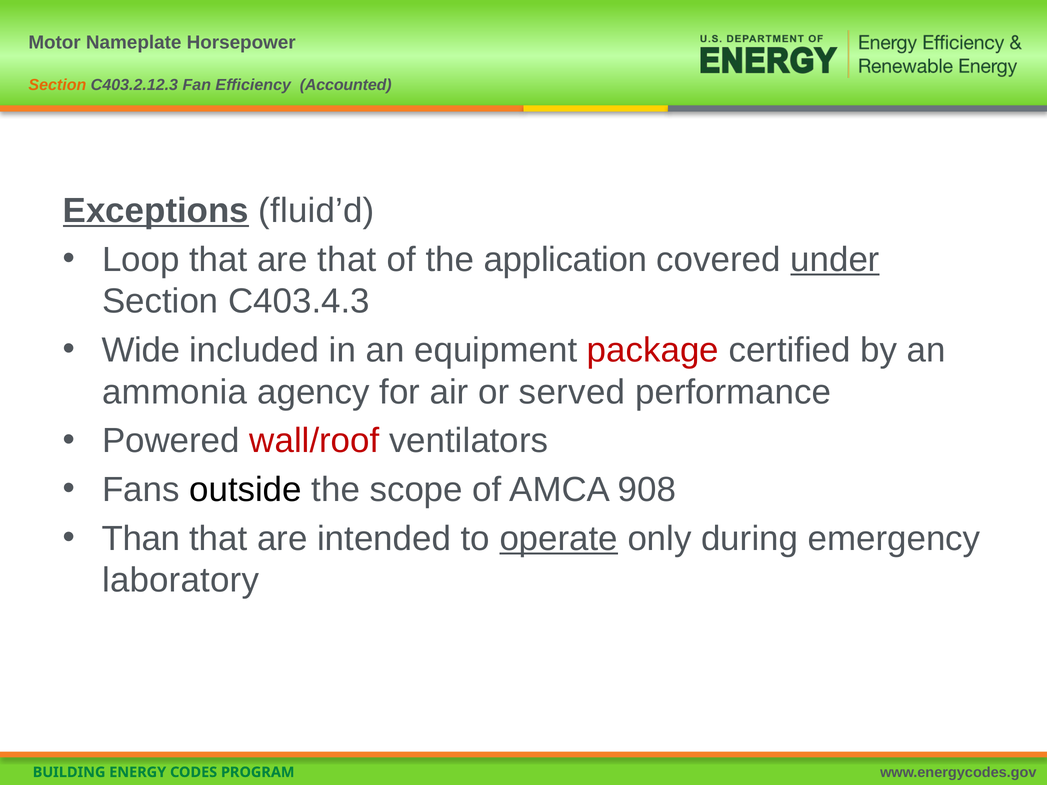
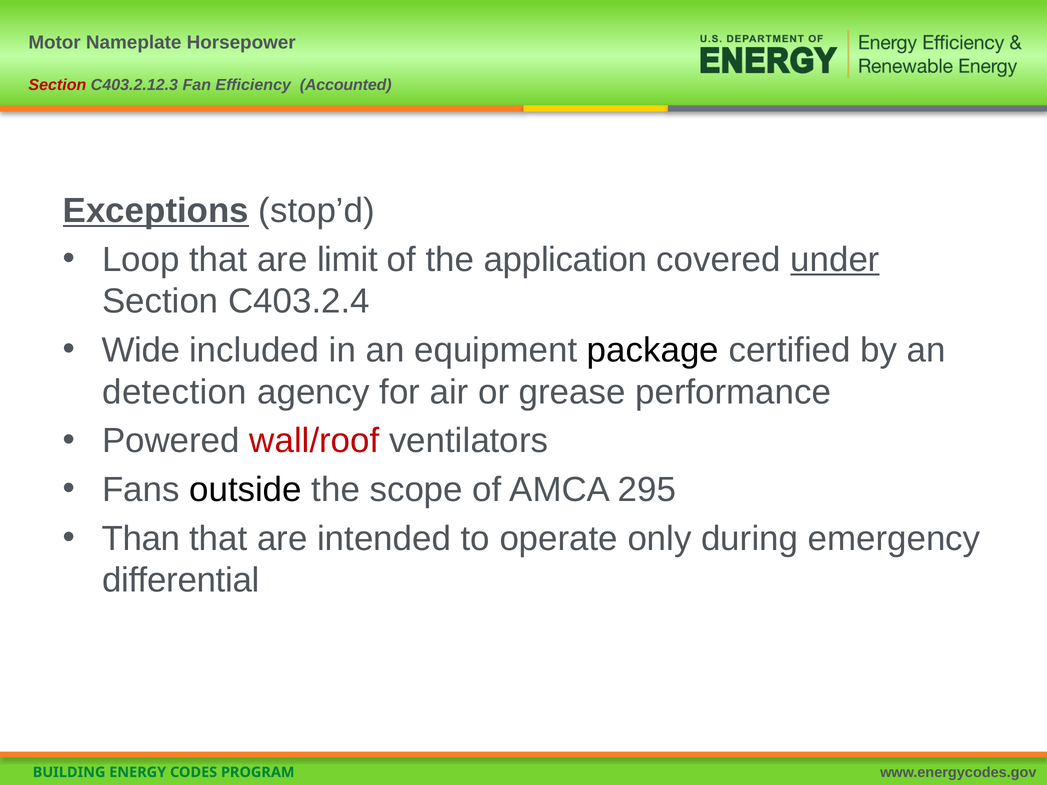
Section colour: orange -> red (57, 85)
fluid’d: fluid’d -> stop’d (317, 211)
are that: that -> limit (347, 260)
C403.4.3: C403.4.3 -> C403.2.4 (299, 302)
package colour: red -> black (653, 350)
ammonia: ammonia -> detection (175, 392)
served: served -> grease (572, 392)
908: 908 -> 295 (647, 490)
operate underline: present -> none (559, 539)
laboratory: laboratory -> differential (181, 581)
